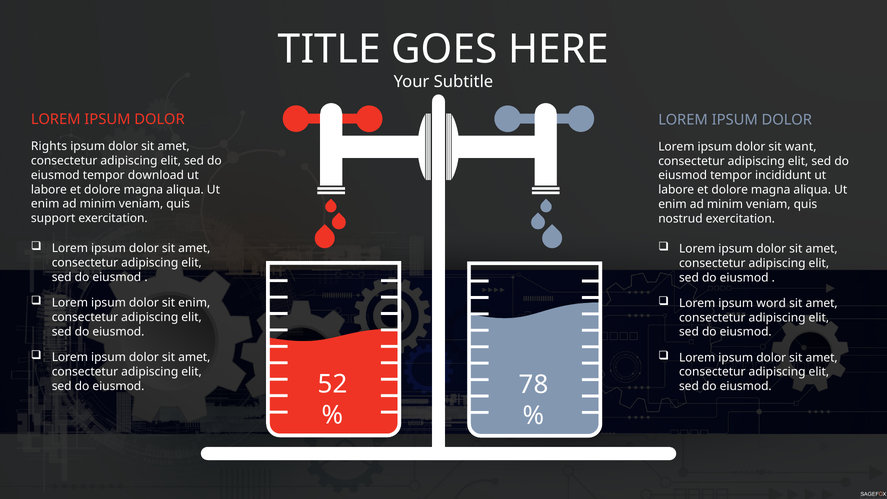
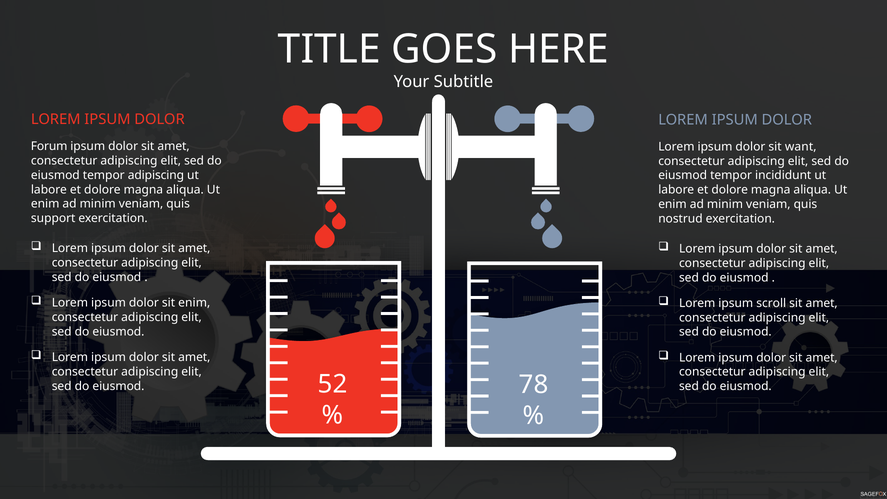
Rights: Rights -> Forum (49, 146)
tempor download: download -> adipiscing (156, 175)
word: word -> scroll (771, 303)
